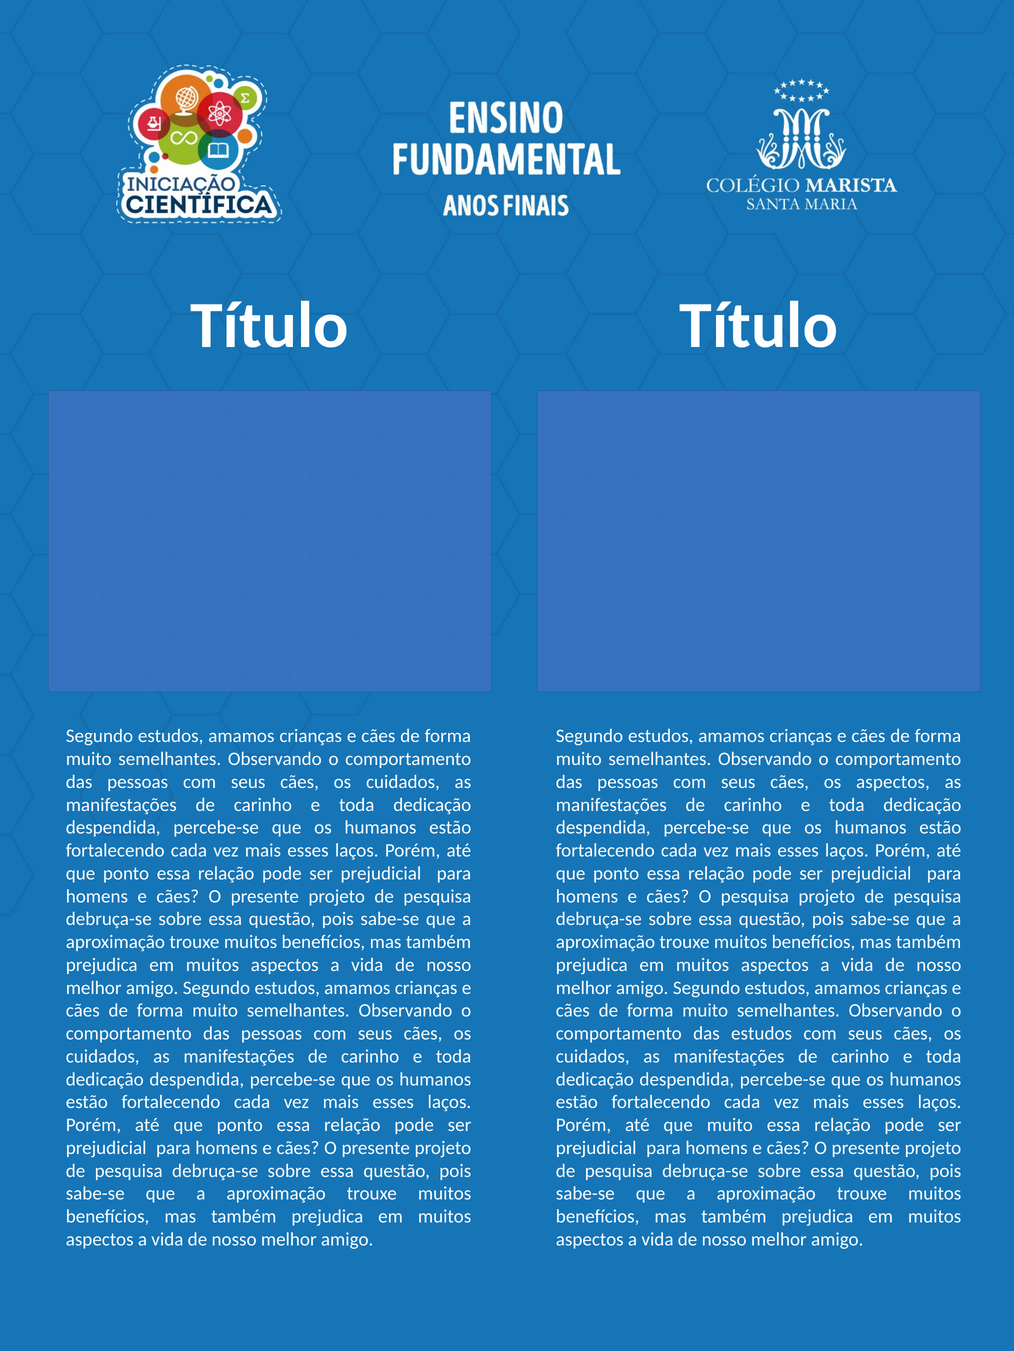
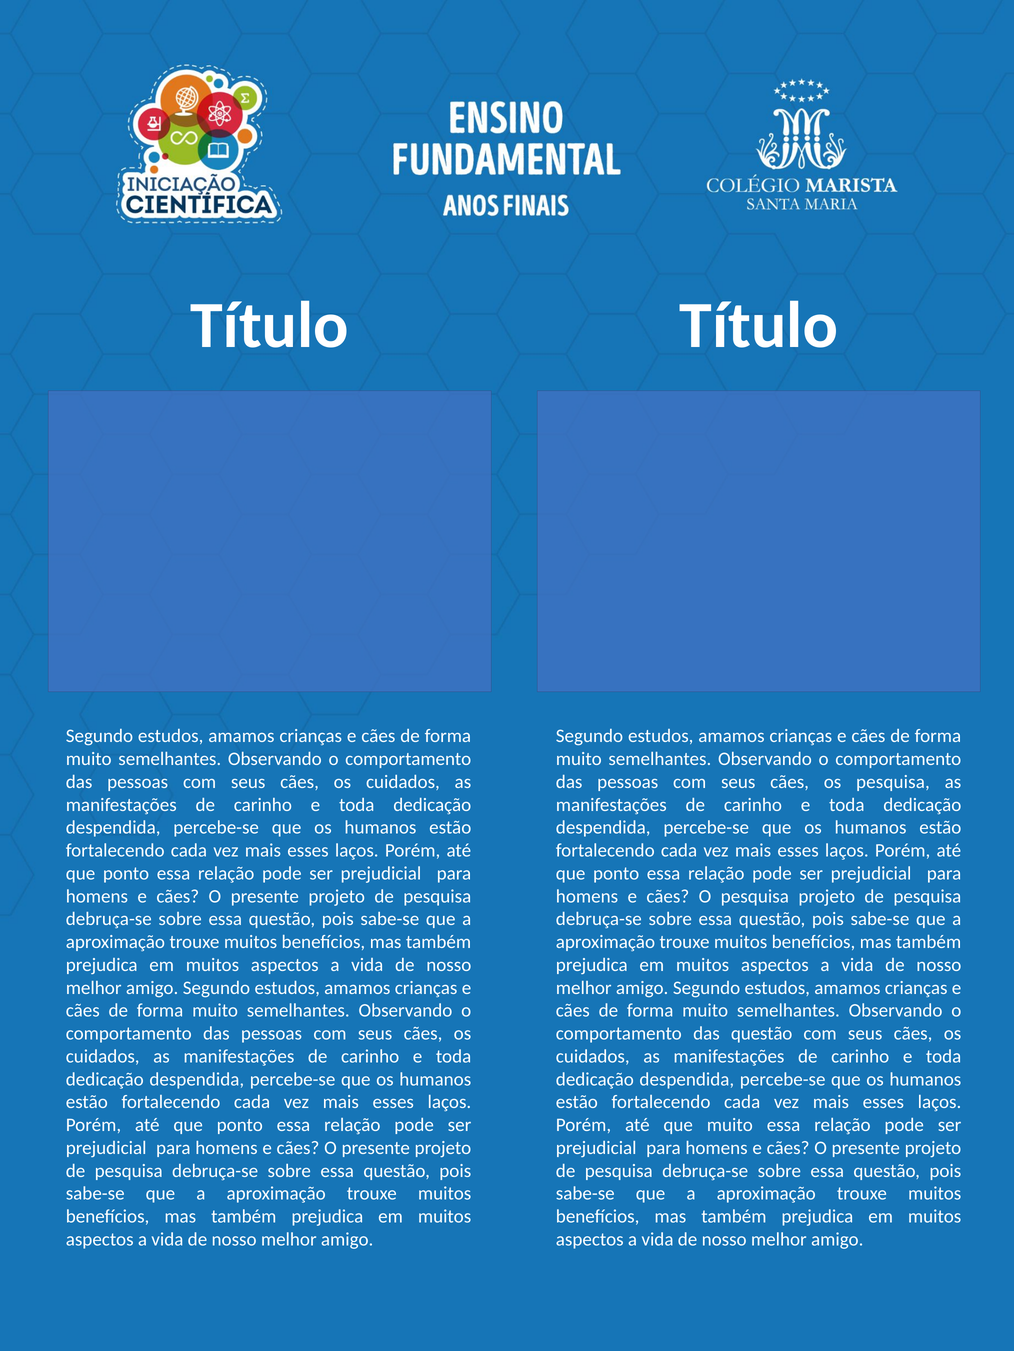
os aspectos: aspectos -> pesquisa (893, 783)
das estudos: estudos -> questão (762, 1034)
